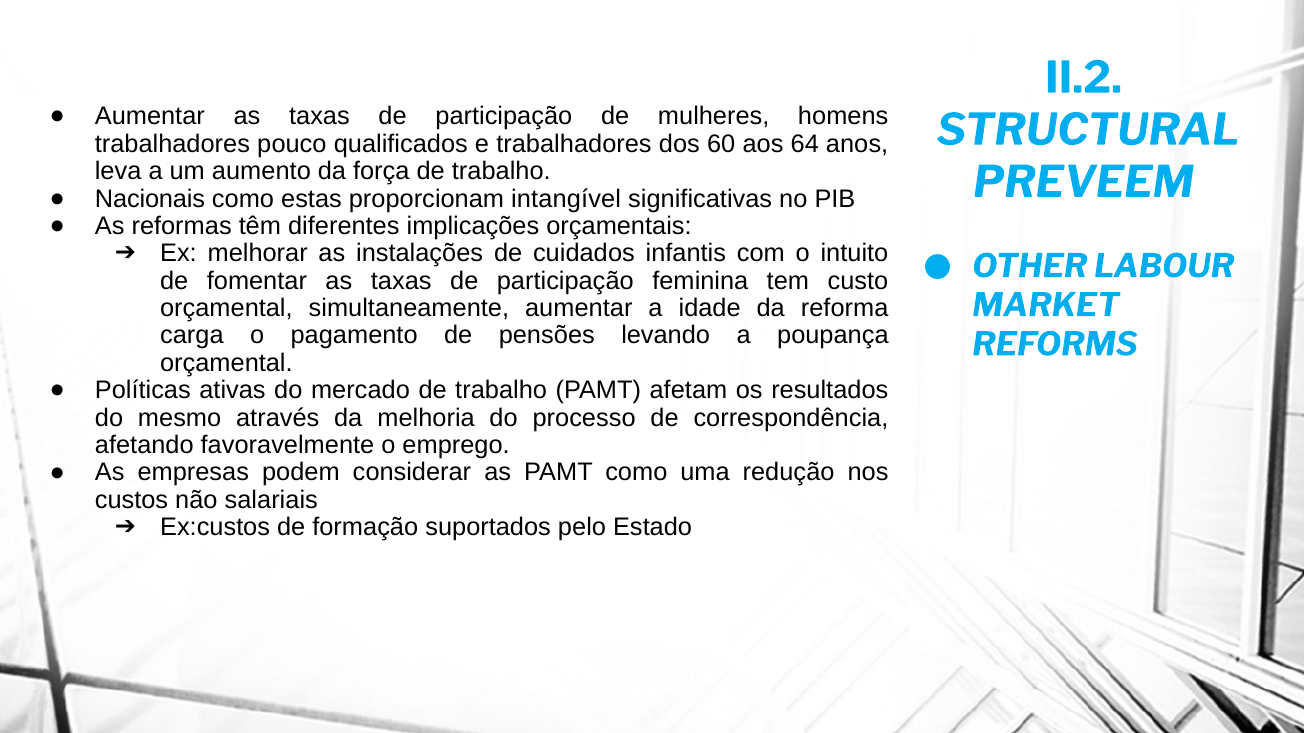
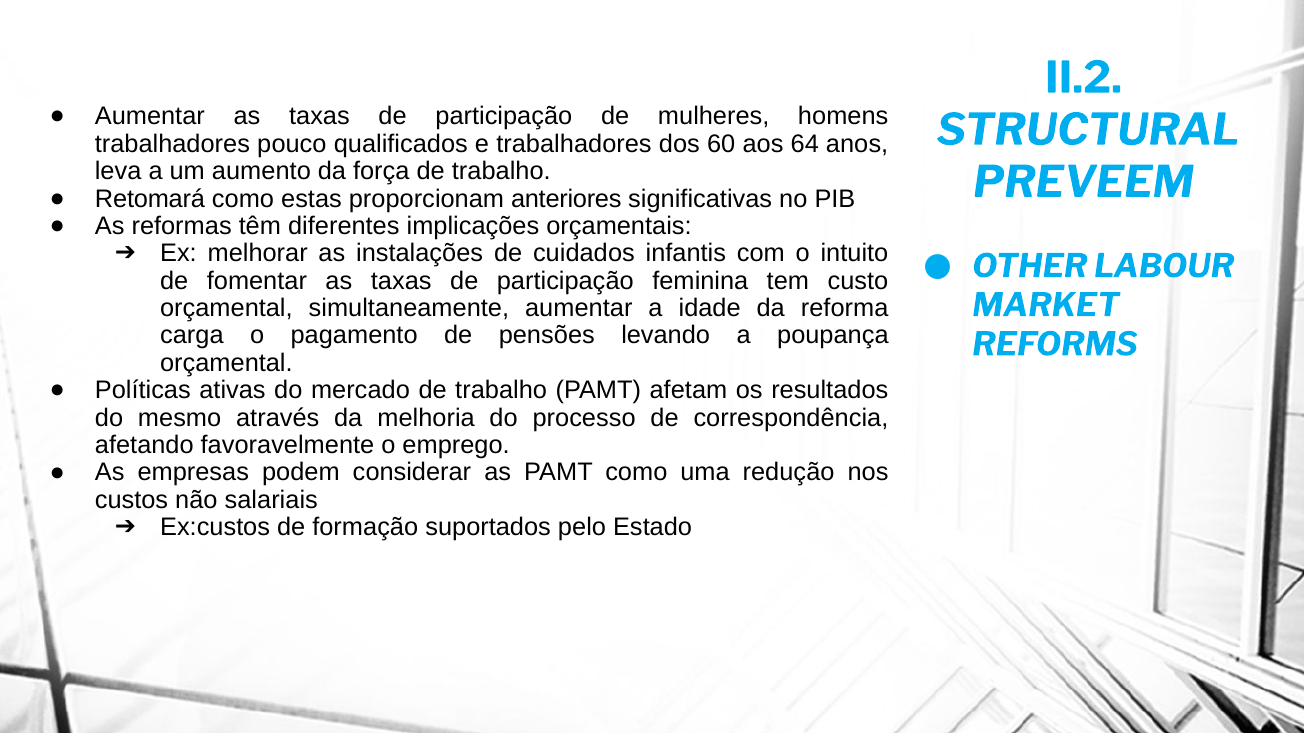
Nacionais: Nacionais -> Retomará (150, 199)
intangível: intangível -> anteriores (566, 199)
